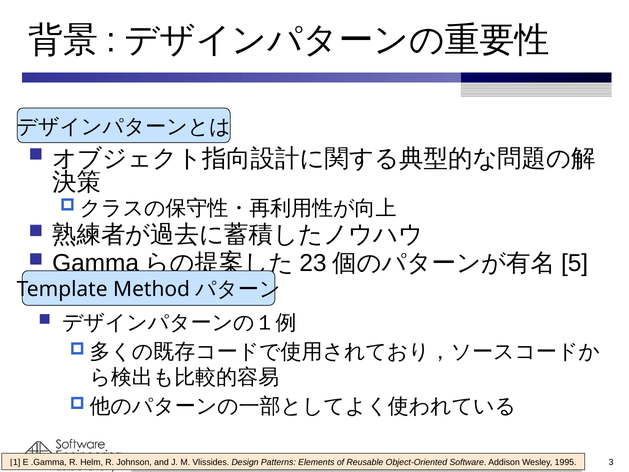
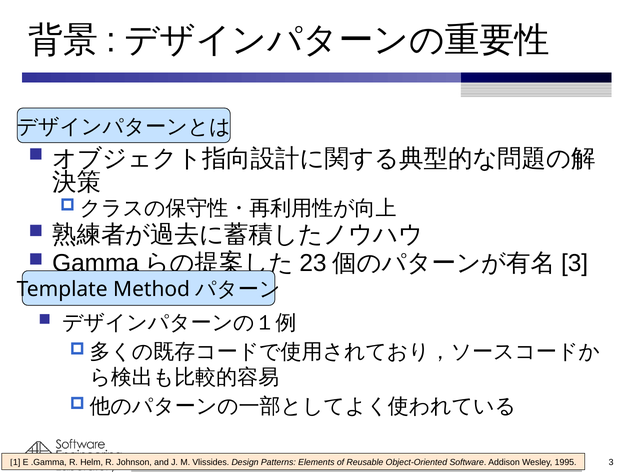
5: 5 -> 3 (575, 263)
